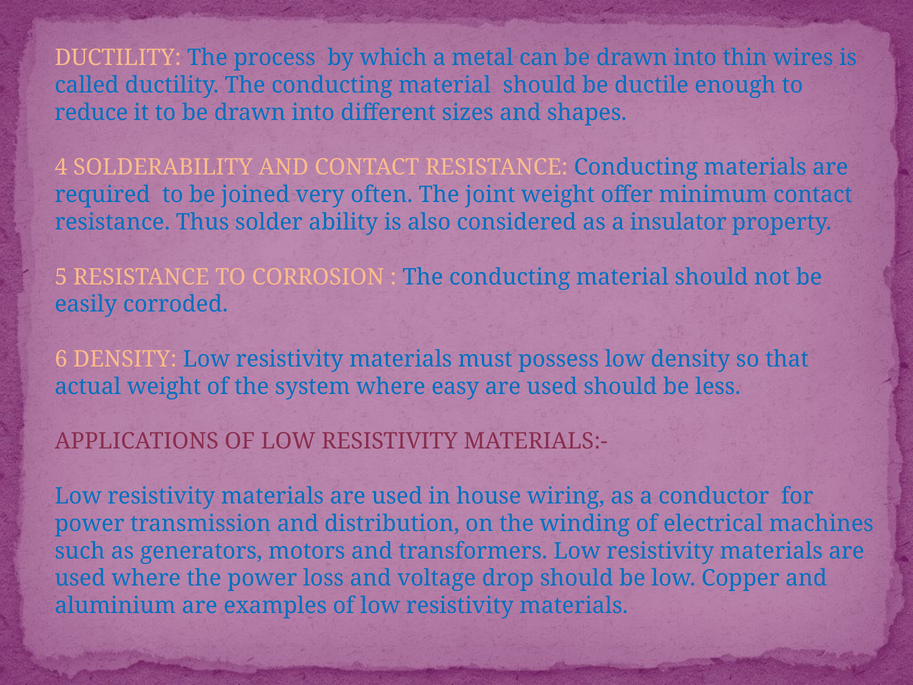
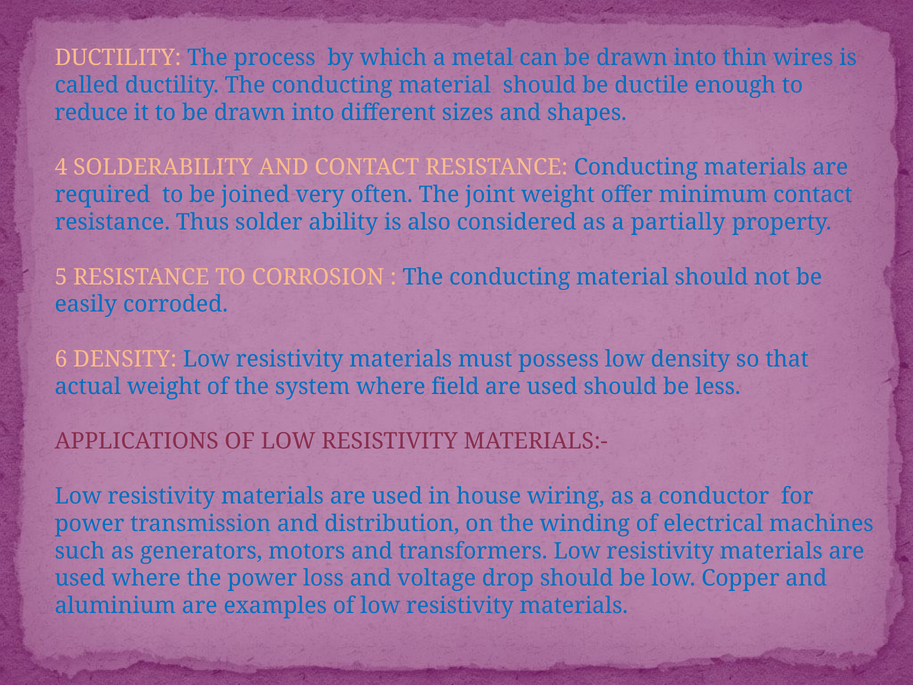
insulator: insulator -> partially (678, 222)
easy: easy -> field (455, 386)
